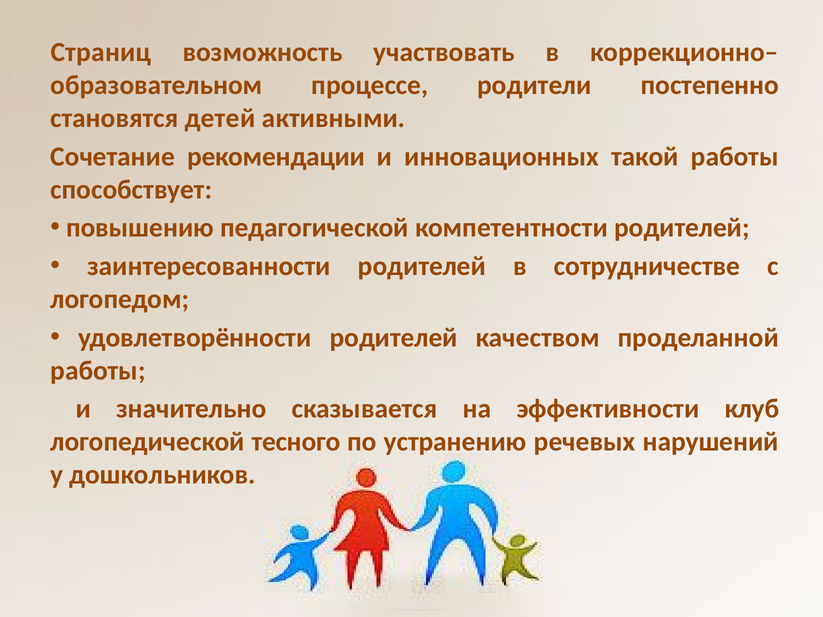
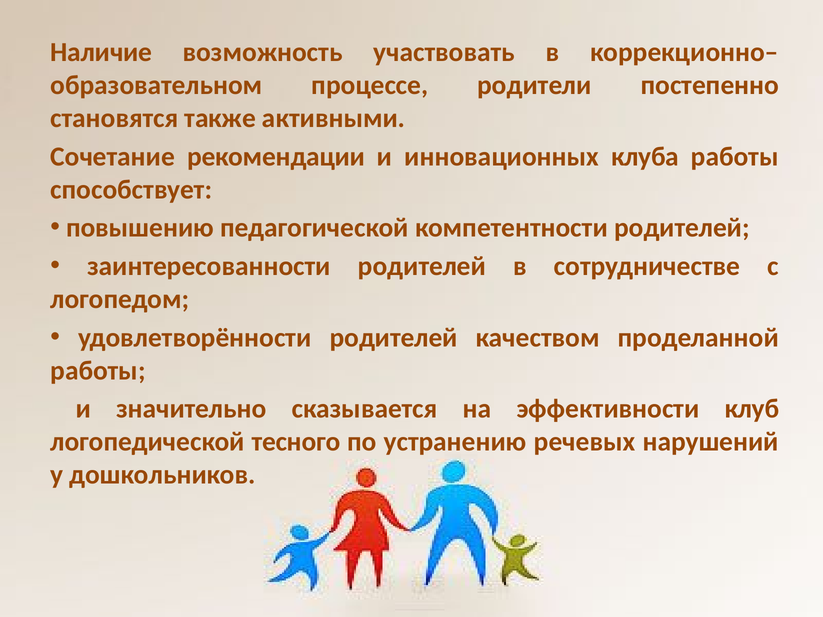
Страниц: Страниц -> Наличие (101, 52)
детей: детей -> также (220, 118)
такой: такой -> клуба (645, 157)
